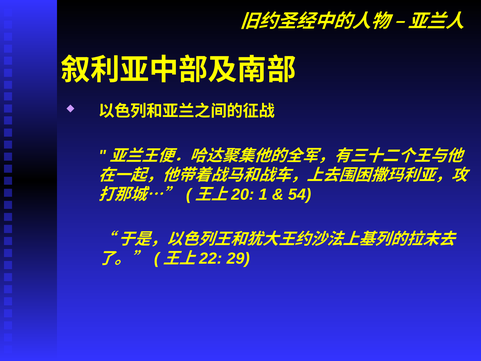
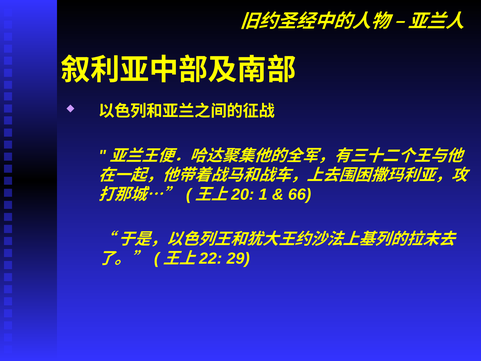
54: 54 -> 66 (300, 194)
